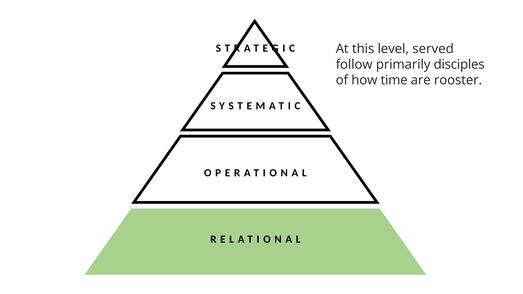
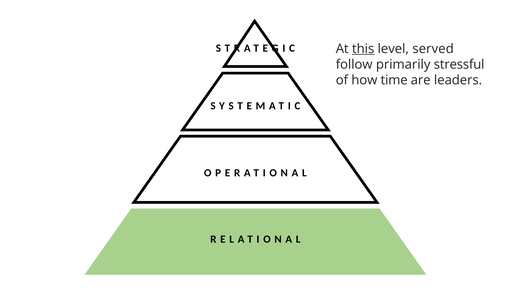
this underline: none -> present (363, 49)
disciples: disciples -> stressful (459, 64)
rooster: rooster -> leaders (458, 80)
